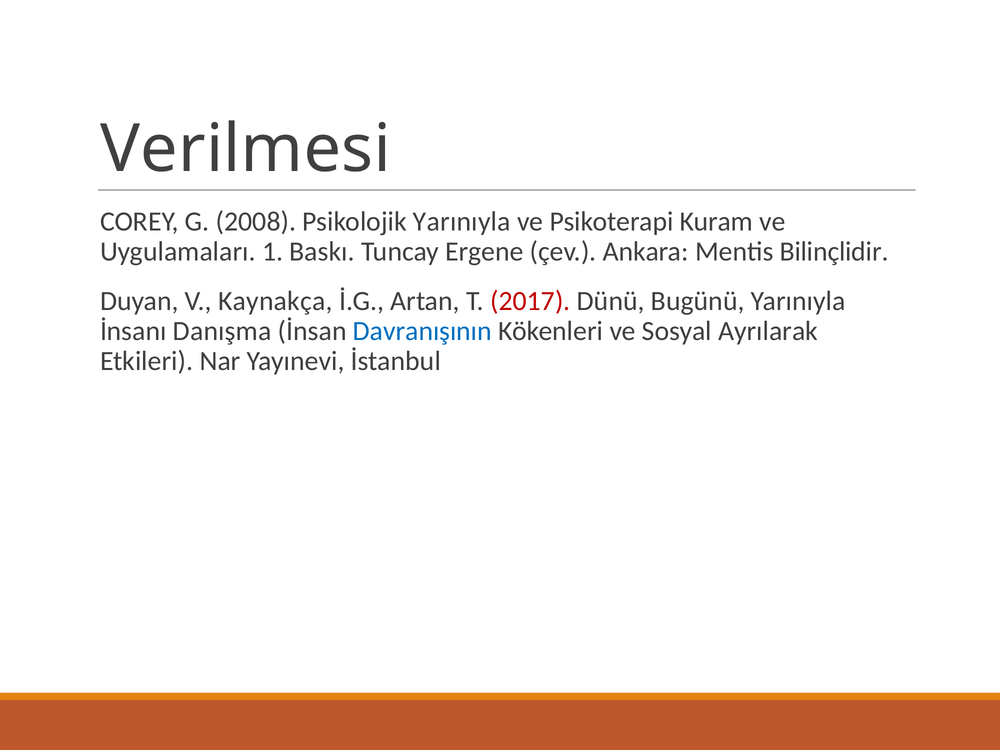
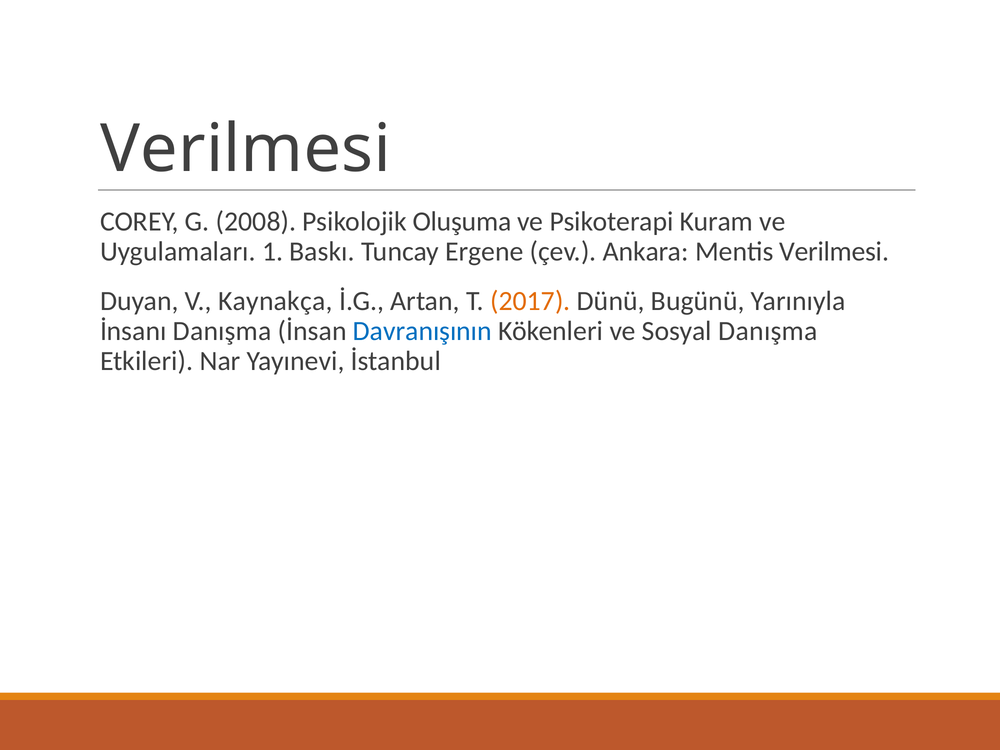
Psikolojik Yarınıyla: Yarınıyla -> Oluşuma (462, 222)
Mentis Bilinçlidir: Bilinçlidir -> Verilmesi (834, 252)
2017 colour: red -> orange (530, 301)
Sosyal Ayrılarak: Ayrılarak -> Danışma (768, 331)
